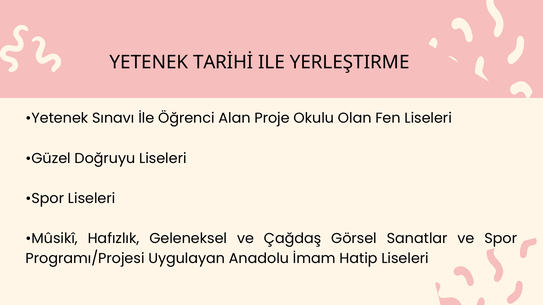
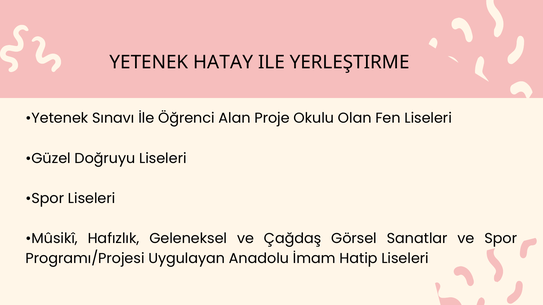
TARİHİ: TARİHİ -> HATAY (223, 62)
